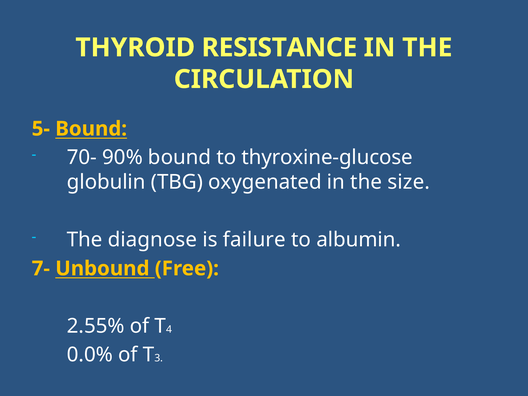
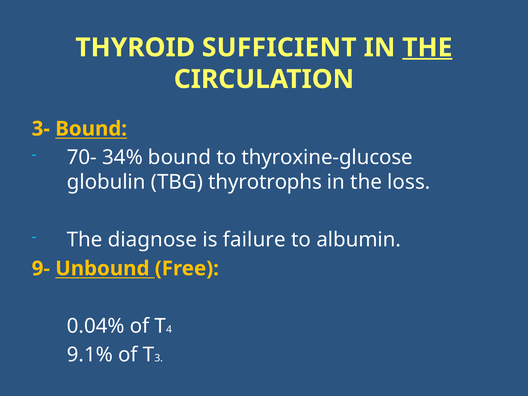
RESISTANCE: RESISTANCE -> SUFFICIENT (279, 48)
THE underline: none -> present (427, 48)
5-: 5- -> 3- (41, 129)
90%: 90% -> 34% (122, 158)
oxygenated: oxygenated -> thyrotrophs (265, 182)
size: size -> loss (409, 182)
7-: 7- -> 9- (41, 269)
2.55%: 2.55% -> 0.04% (96, 326)
0.0%: 0.0% -> 9.1% (90, 355)
